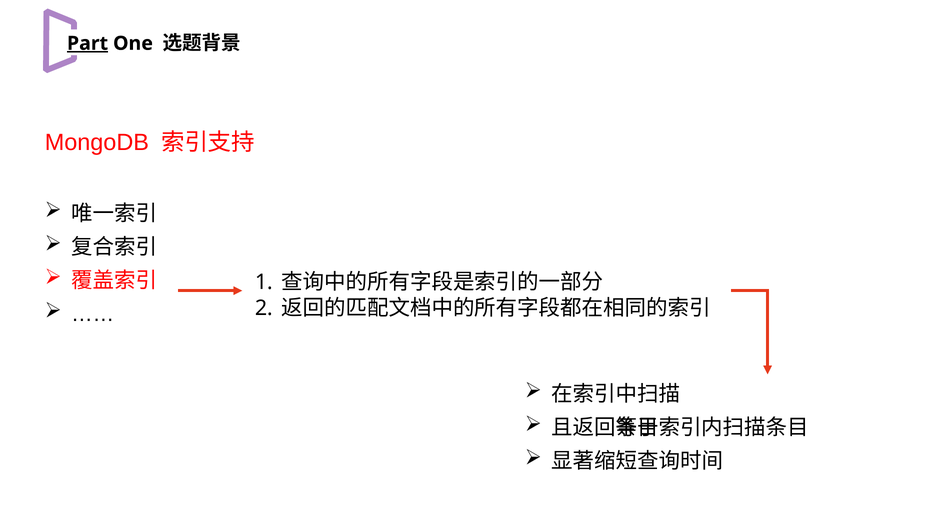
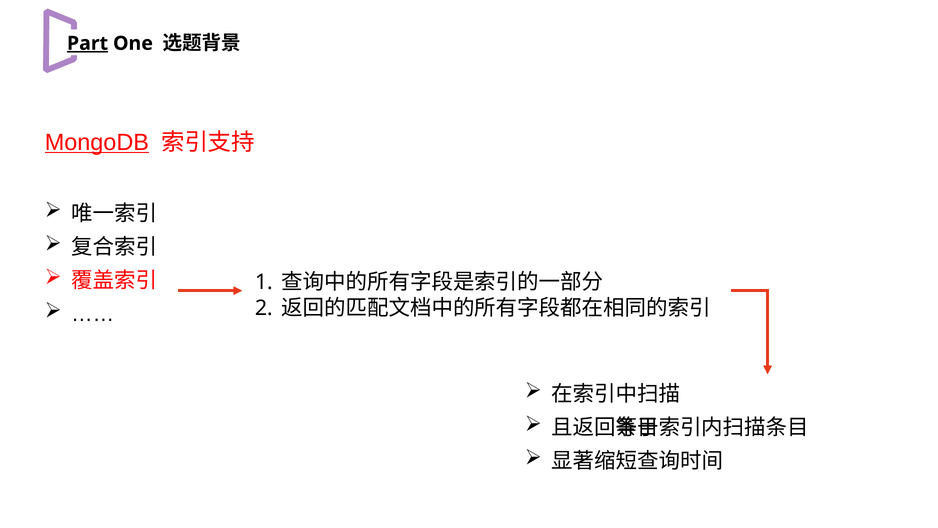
MongoDB underline: none -> present (97, 142)
